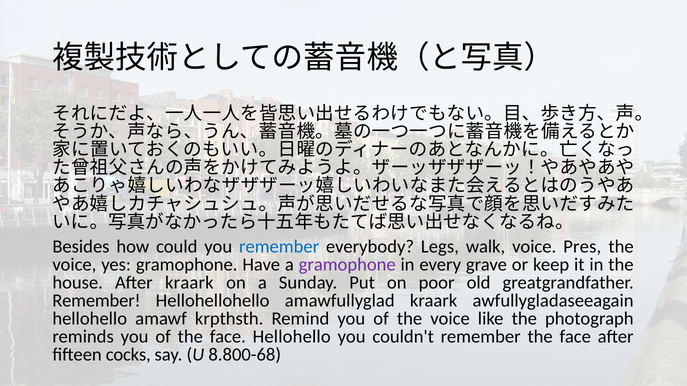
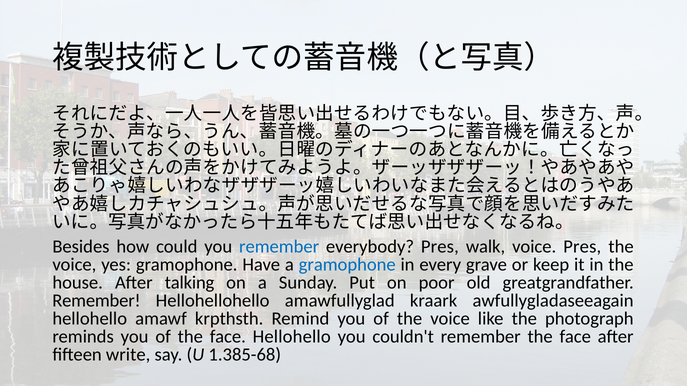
everybody Legs: Legs -> Pres (440, 247)
gramophone colour: purple -> blue (347, 265)
After kraark: kraark -> talking (190, 283)
cocks: cocks -> write (128, 355)
8.800-68: 8.800-68 -> 1.385-68 (245, 355)
